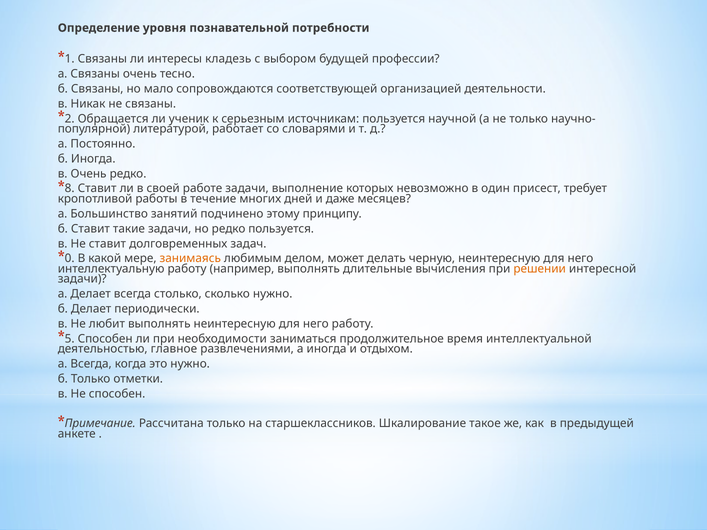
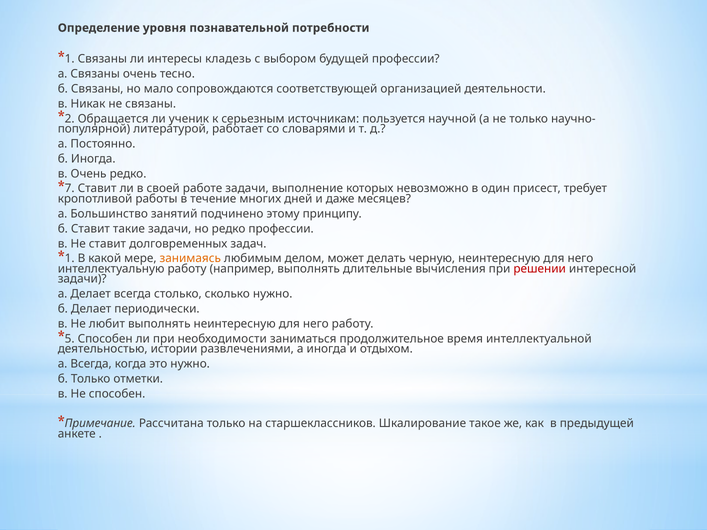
8: 8 -> 7 (70, 189)
редко пользуется: пользуется -> профессии (281, 229)
0: 0 -> 1 (70, 259)
решении colour: orange -> red (540, 269)
главное: главное -> истории (174, 349)
